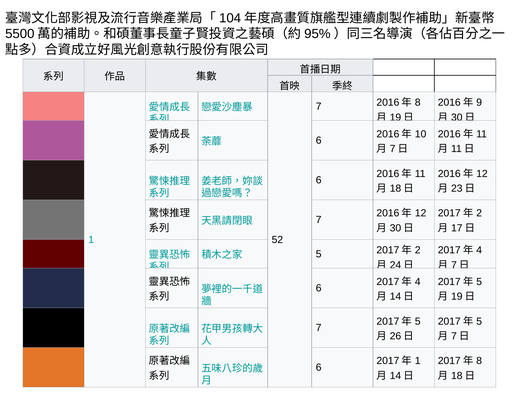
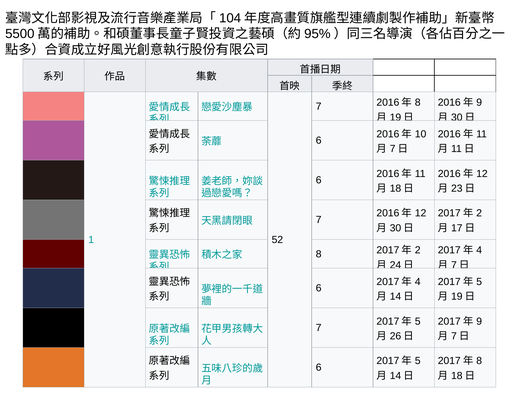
5: 5 -> 8 (319, 254)
5: 5 -> 9 (479, 321)
1: 1 -> 5 (418, 361)
